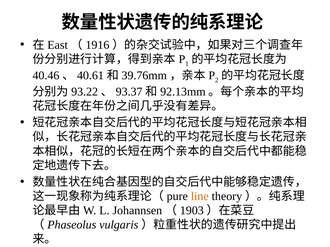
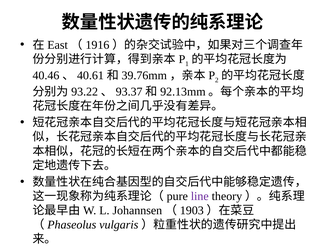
line colour: orange -> purple (200, 197)
